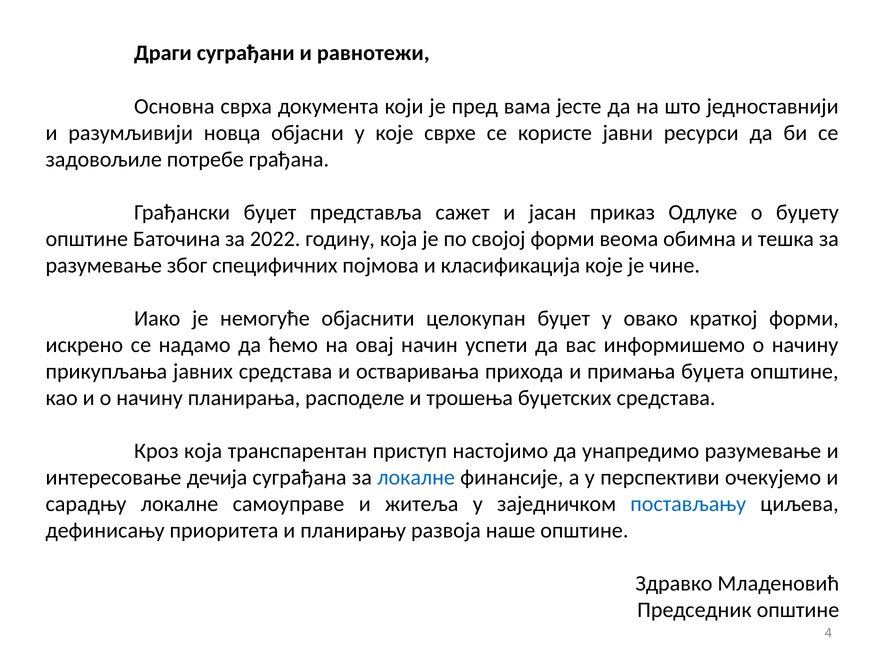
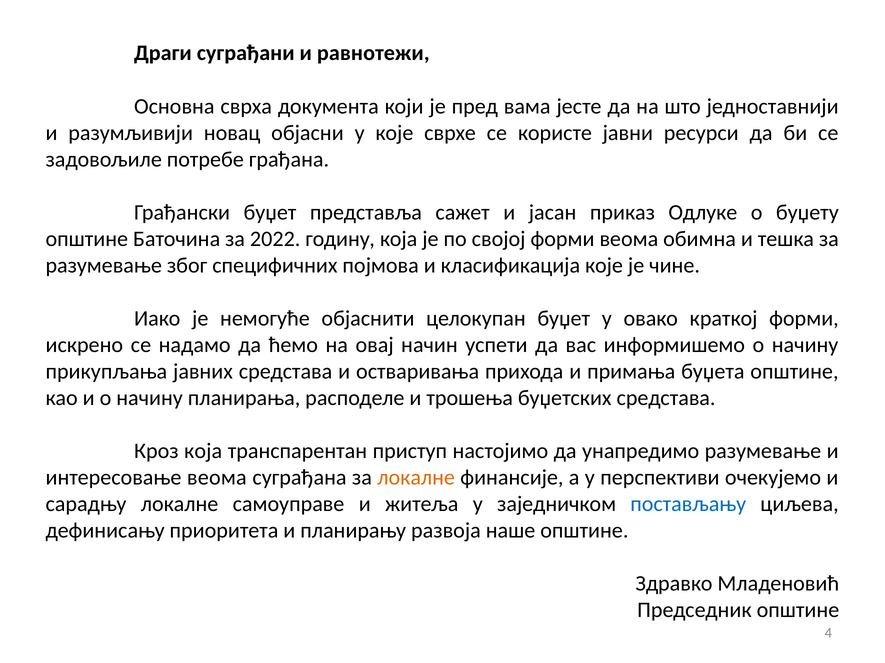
новца: новца -> новац (232, 133)
интересовање дечија: дечија -> веома (217, 478)
локалне colour: blue -> orange (416, 478)
